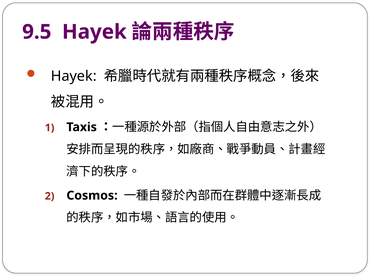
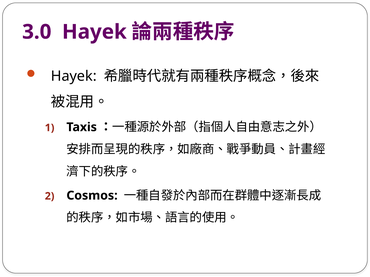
9.5: 9.5 -> 3.0 (37, 32)
